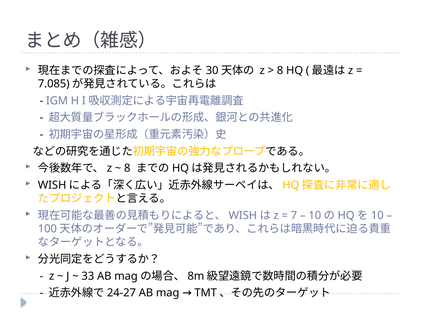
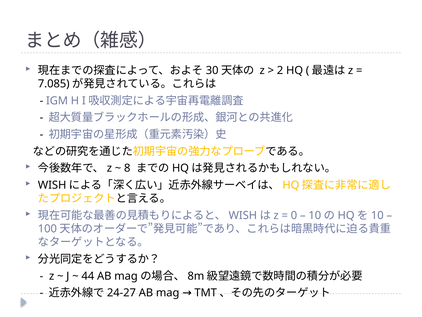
8: 8 -> 2 (280, 70)
7: 7 -> 0 (294, 215)
33: 33 -> 44 (88, 276)
